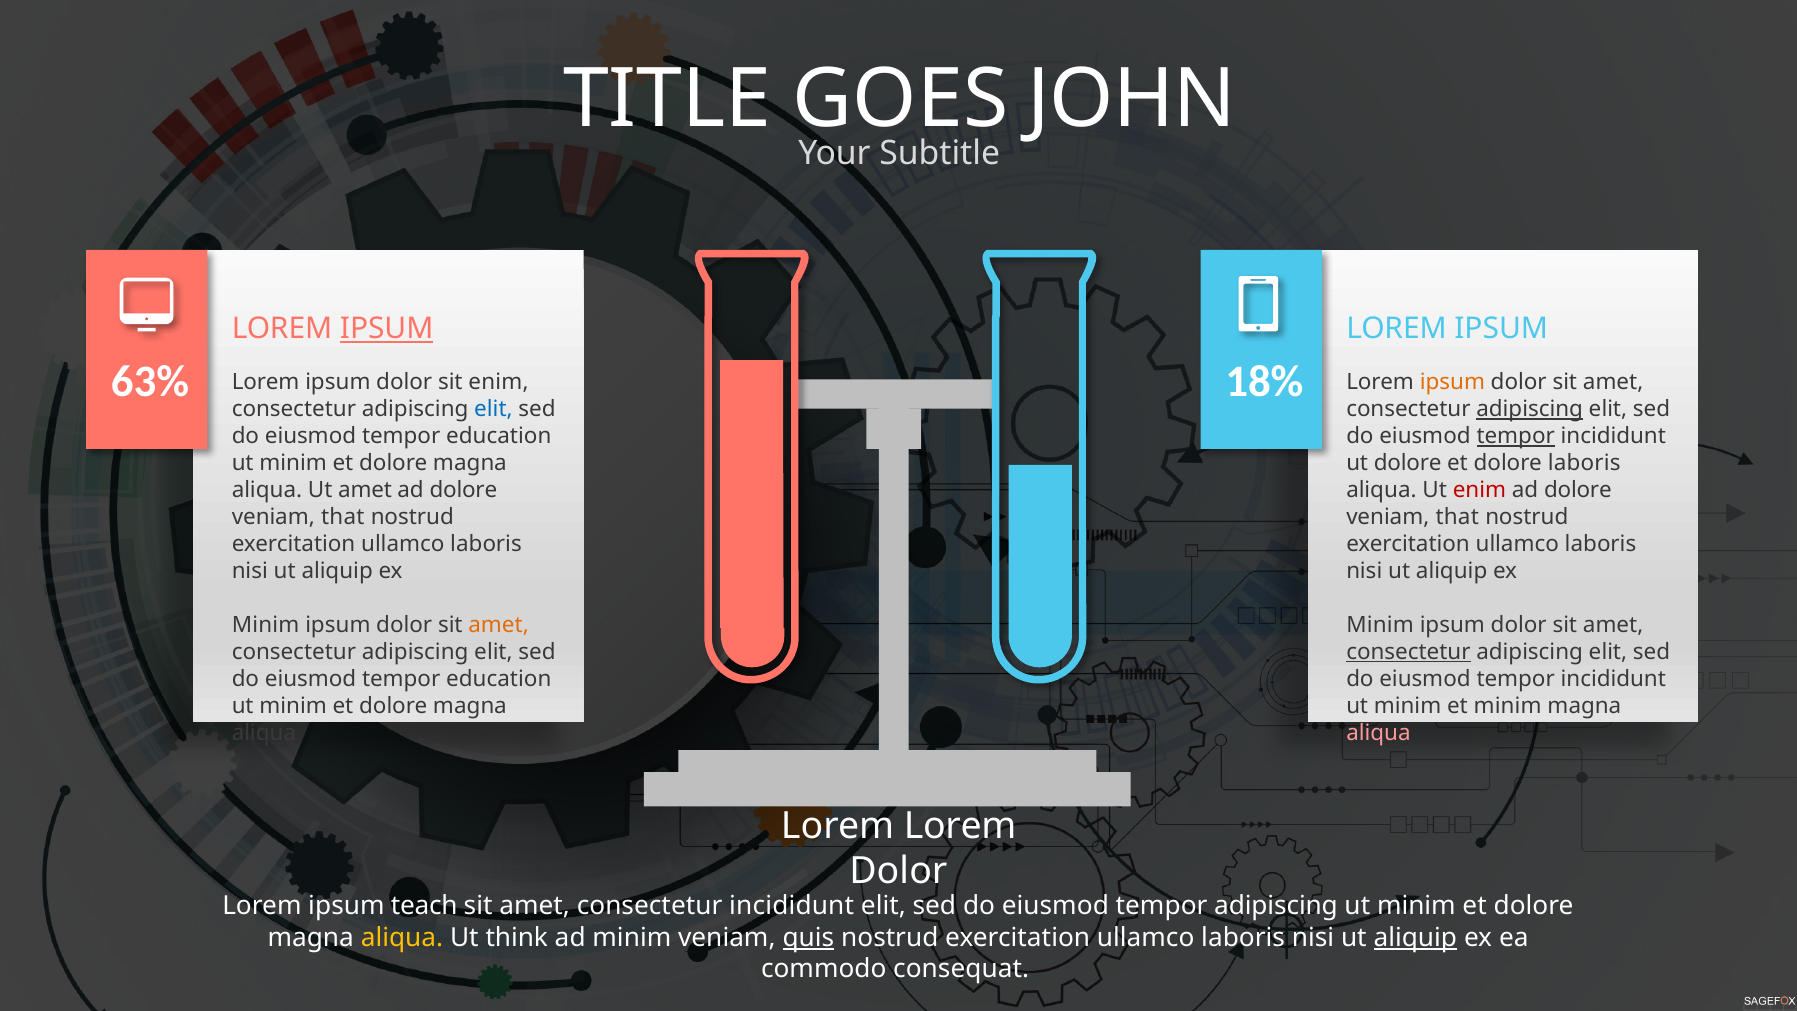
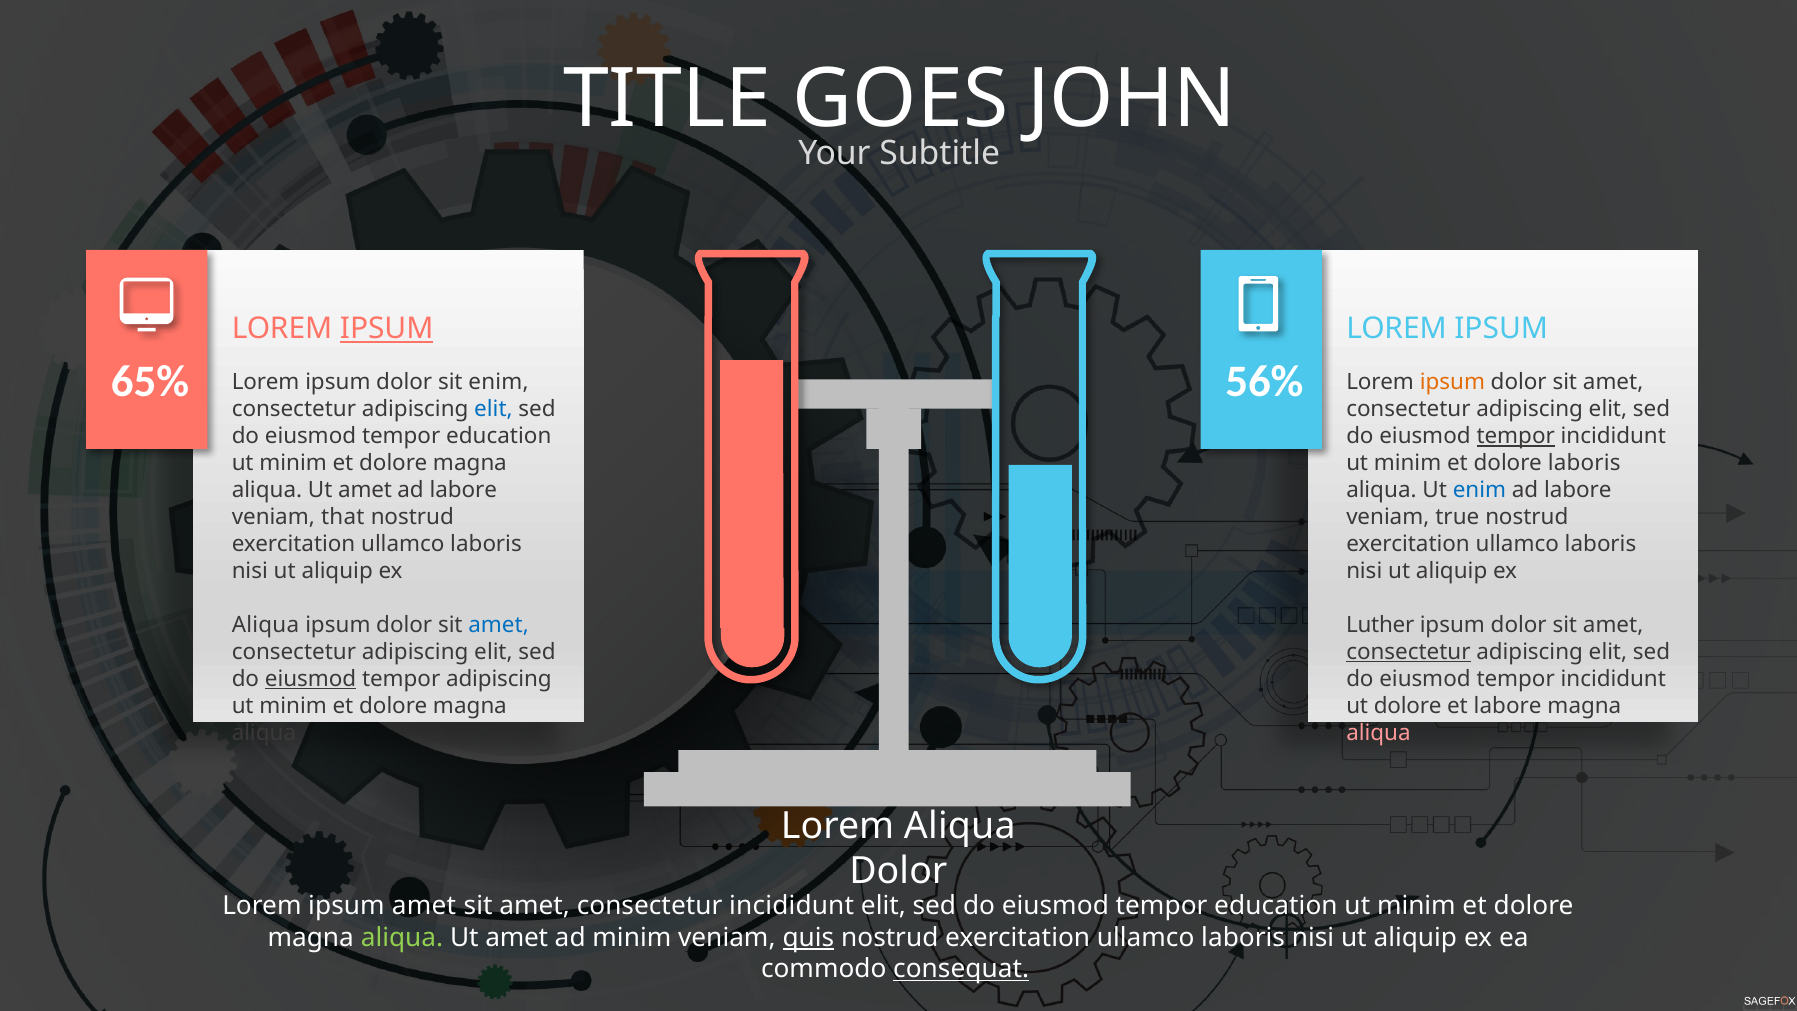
63%: 63% -> 65% (150, 382)
18%: 18% -> 56% (1264, 382)
adipiscing underline: present -> none (1530, 409)
dolore: dolore -> minim (1408, 463)
dolore: dolore -> labore (463, 490)
enim colour: red -> blue (1479, 490)
dolore: dolore -> labore (1578, 490)
that: that -> true (1457, 517)
Minim: Minim -> Aliqua (266, 625)
amet colour: orange -> blue (499, 625)
Minim: Minim -> Luther (1380, 625)
eiusmod underline: none -> present (311, 679)
education: education -> adipiscing (499, 679)
minim: minim -> dolore (1408, 706)
et minim: minim -> labore (1508, 706)
Lorem Lorem: Lorem -> Aliqua (960, 826)
ipsum teach: teach -> amet (424, 906)
adipiscing: adipiscing -> education (1276, 906)
aliqua colour: yellow -> light green (402, 937)
think: think -> amet (517, 937)
aliquip underline: present -> none (1415, 937)
consequat underline: none -> present (961, 969)
